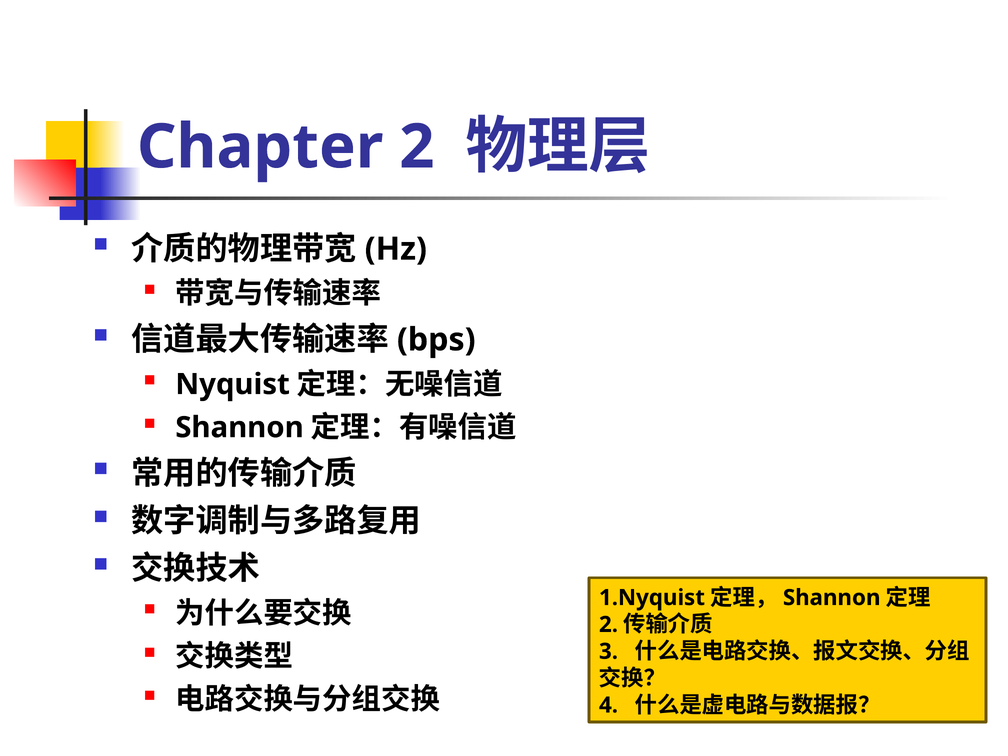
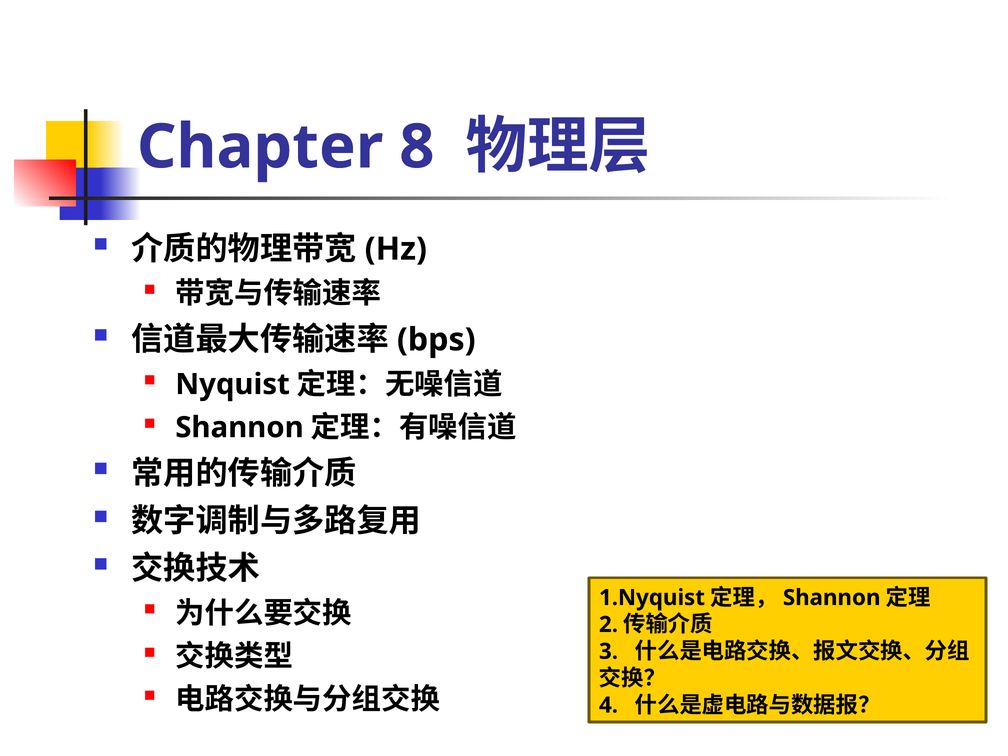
Chapter 2: 2 -> 8 (417, 147)
